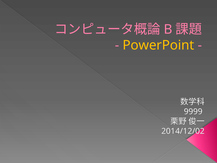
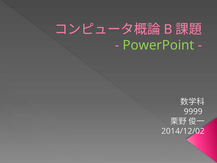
PowerPoint colour: yellow -> light green (158, 45)
